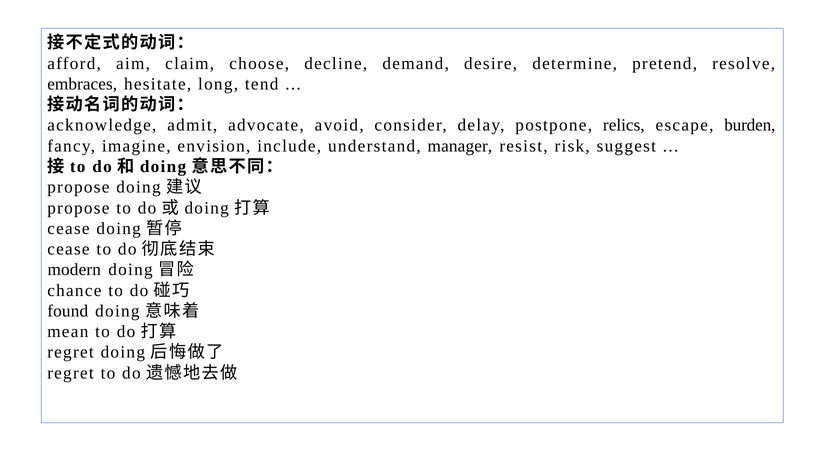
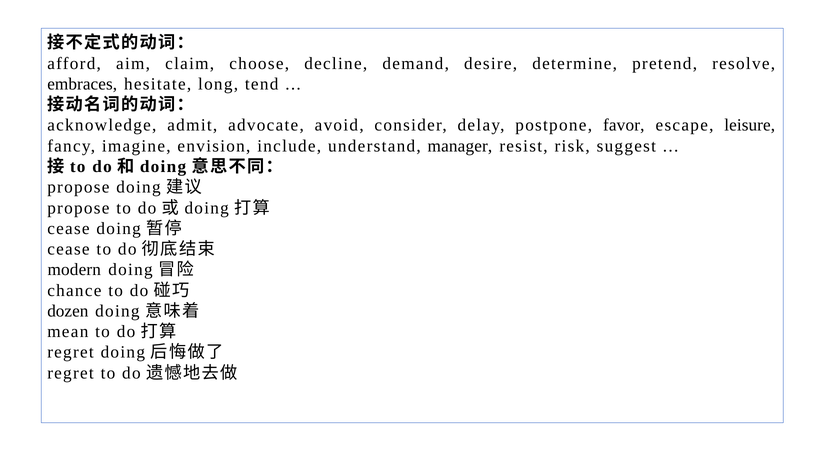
relics: relics -> favor (624, 125)
burden: burden -> leisure (750, 125)
found: found -> dozen (68, 311)
